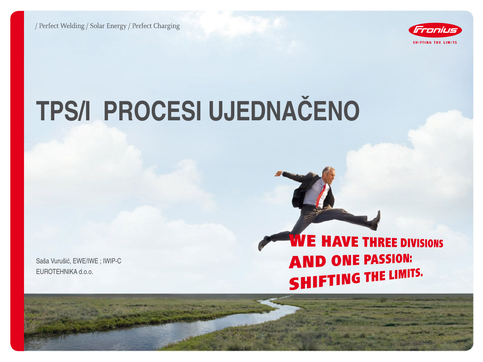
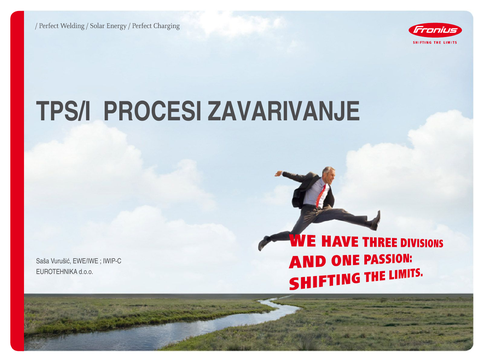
UJEDNAČENO: UJEDNAČENO -> ZAVARIVANJE (284, 112)
